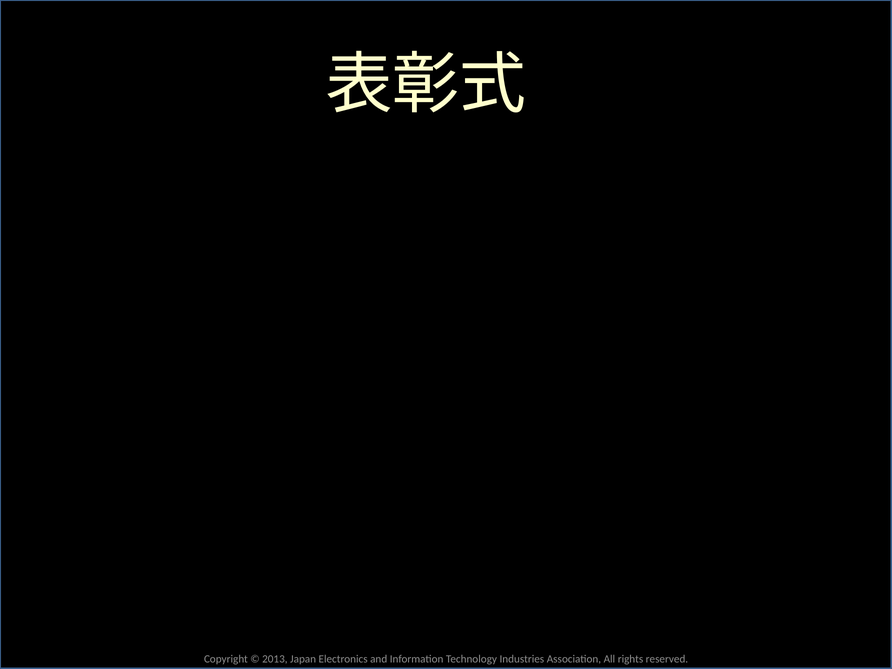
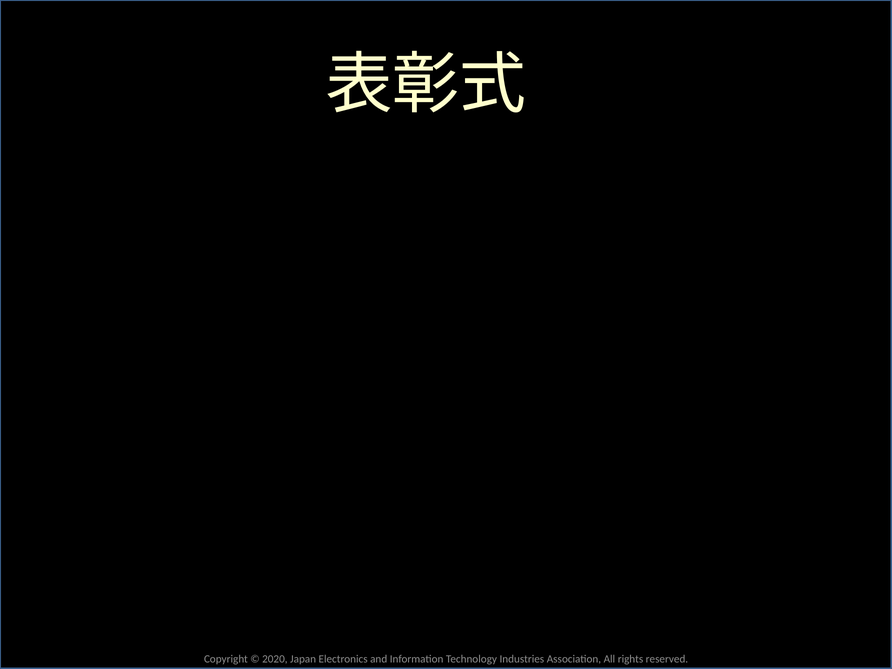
2013: 2013 -> 2020 (275, 659)
